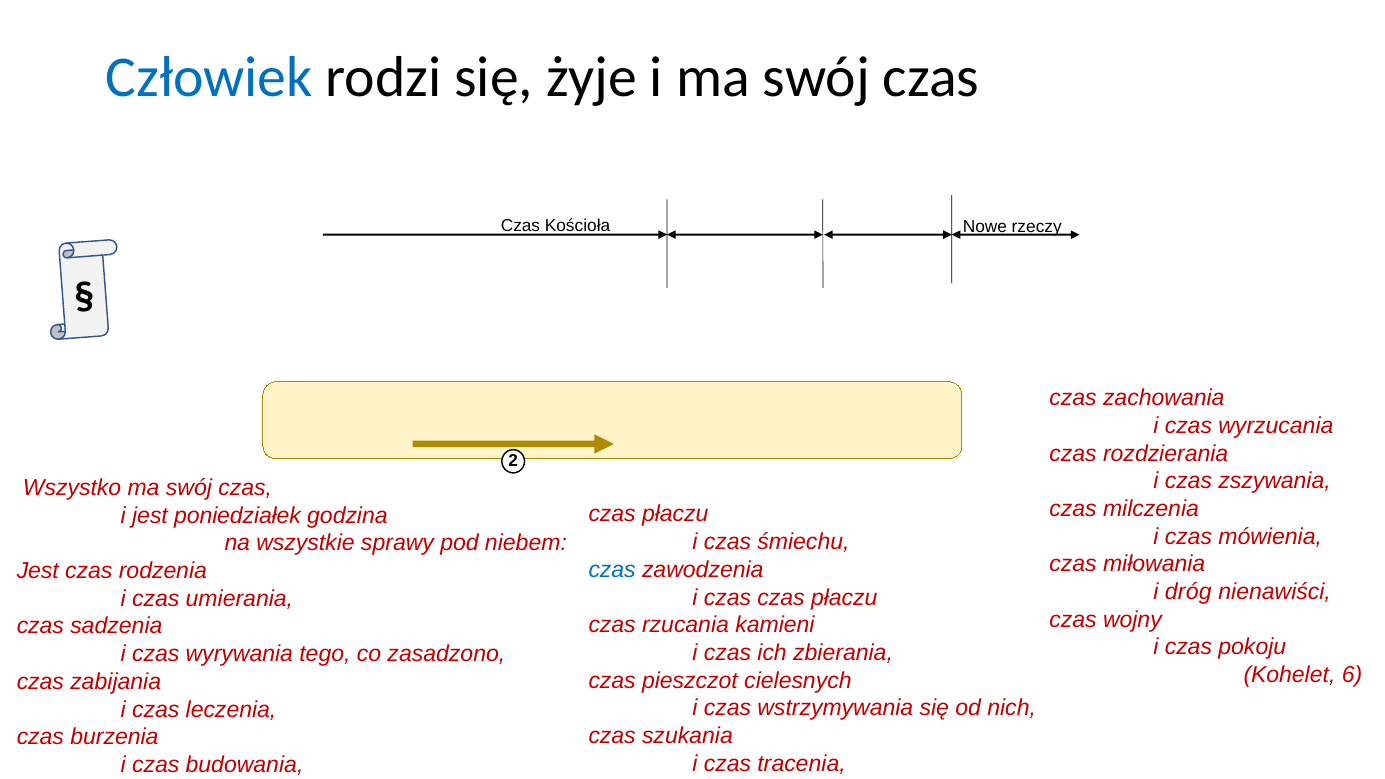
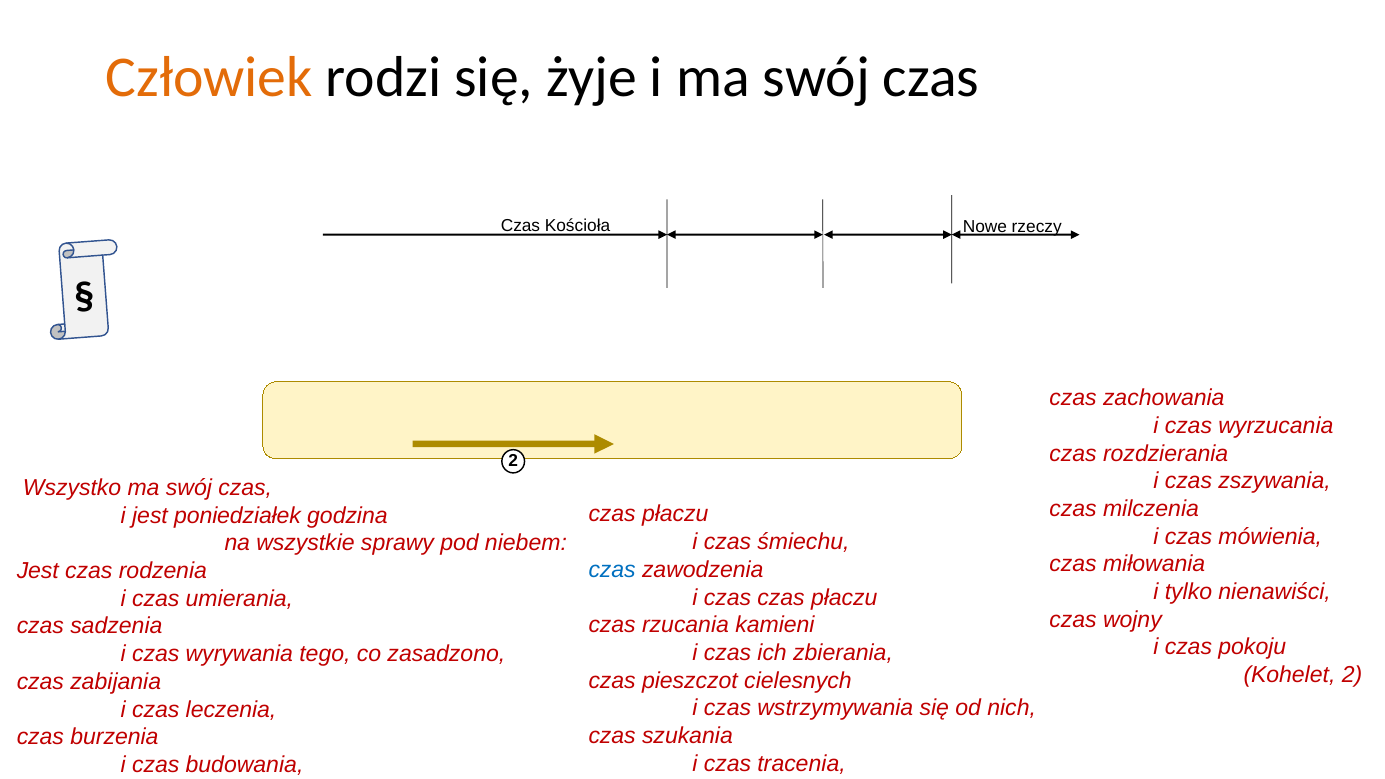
Człowiek colour: blue -> orange (209, 77)
dróg: dróg -> tylko (1188, 592)
Kohelet 6: 6 -> 2 (1352, 675)
